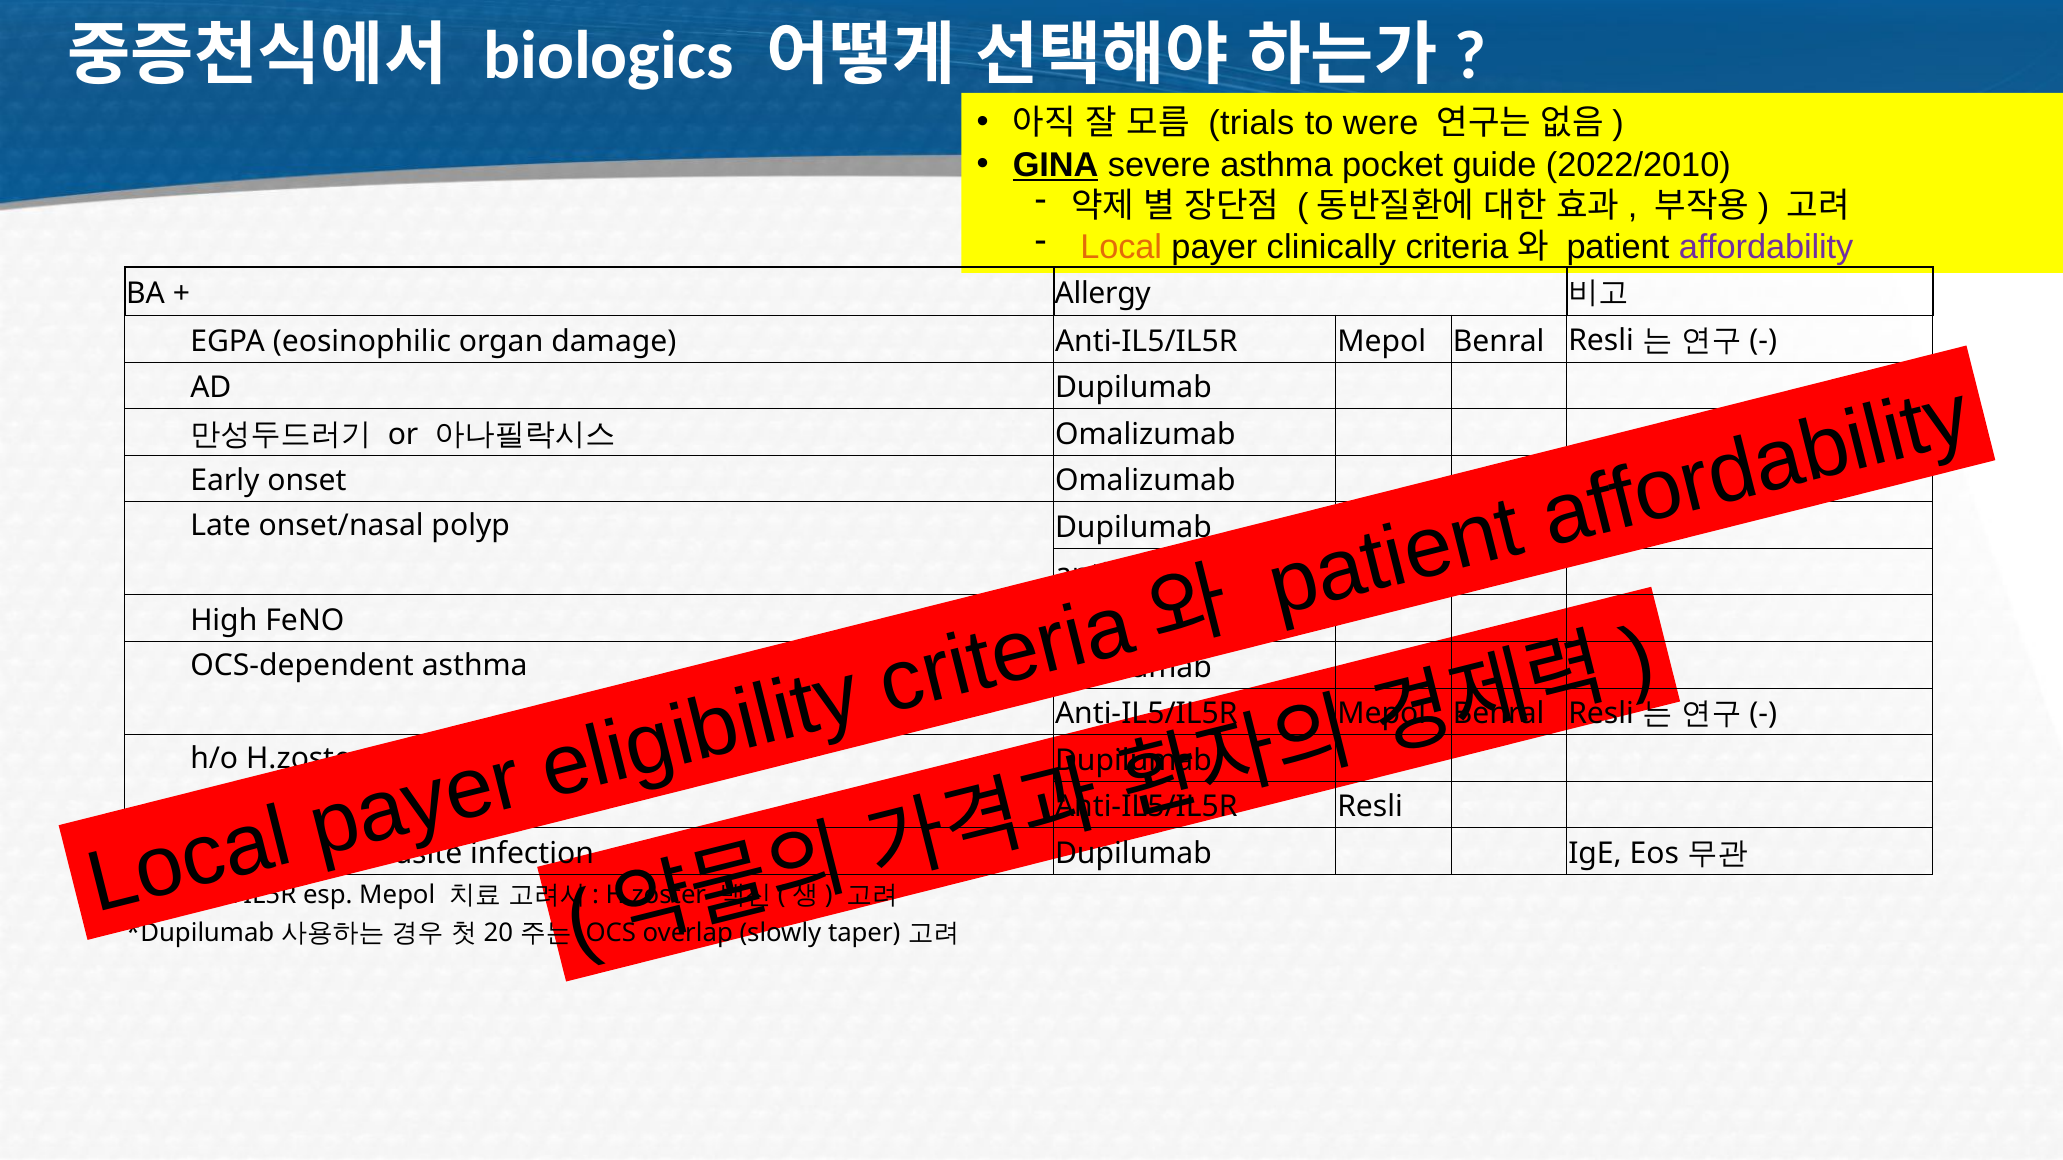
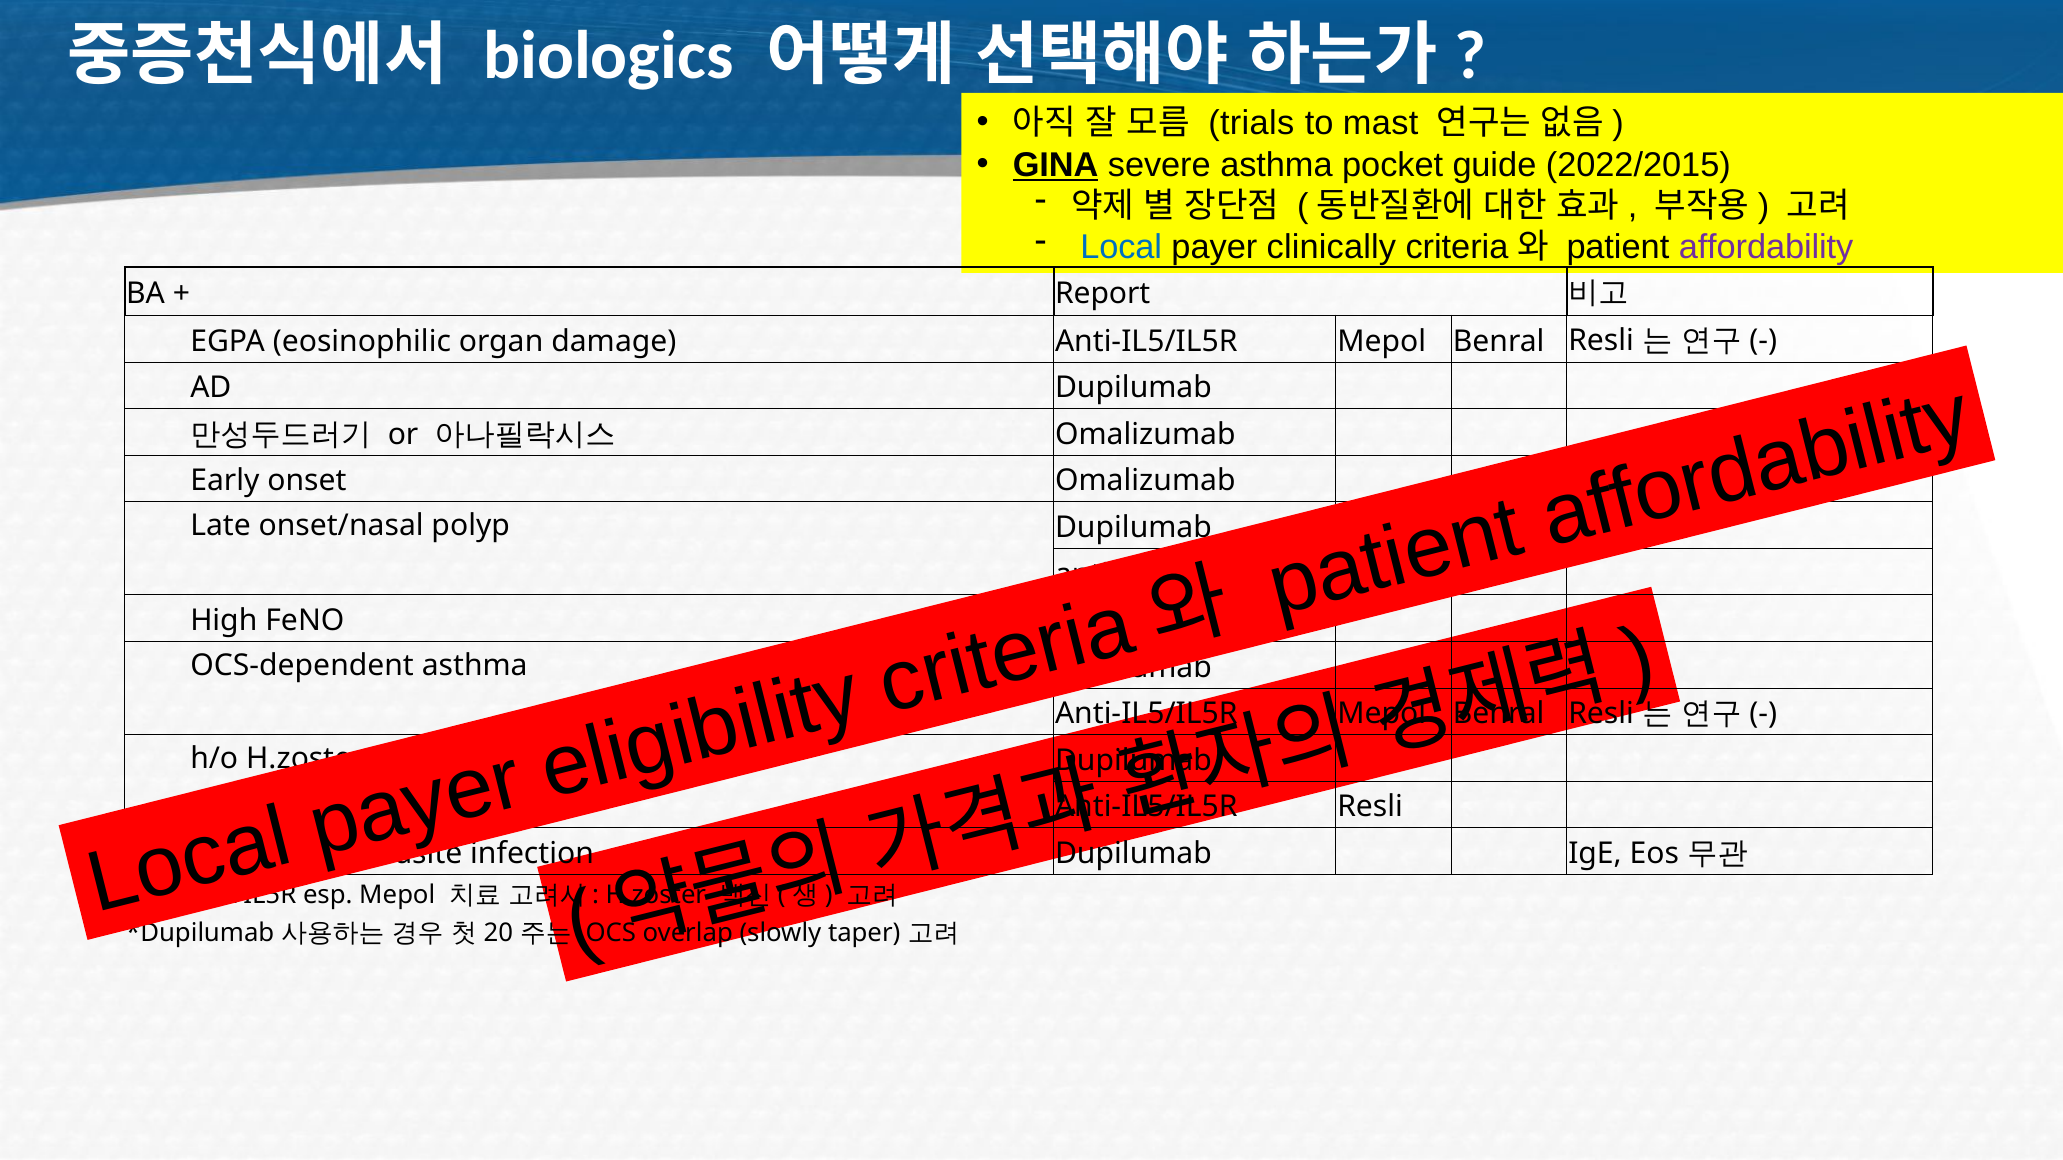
were: were -> mast (1381, 124)
2022/2010: 2022/2010 -> 2022/2015 (1638, 165)
Local colour: orange -> blue (1121, 247)
Allergy: Allergy -> Report (1103, 294)
